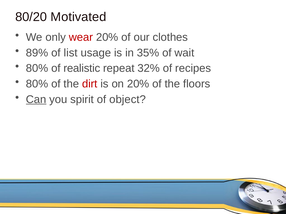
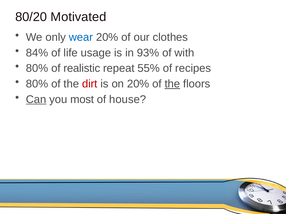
wear colour: red -> blue (81, 37)
89%: 89% -> 84% (37, 53)
list: list -> life (71, 53)
35%: 35% -> 93% (148, 53)
wait: wait -> with (184, 53)
32%: 32% -> 55% (149, 68)
the underline: none -> present (172, 84)
spirit: spirit -> most (82, 100)
object: object -> house (128, 100)
